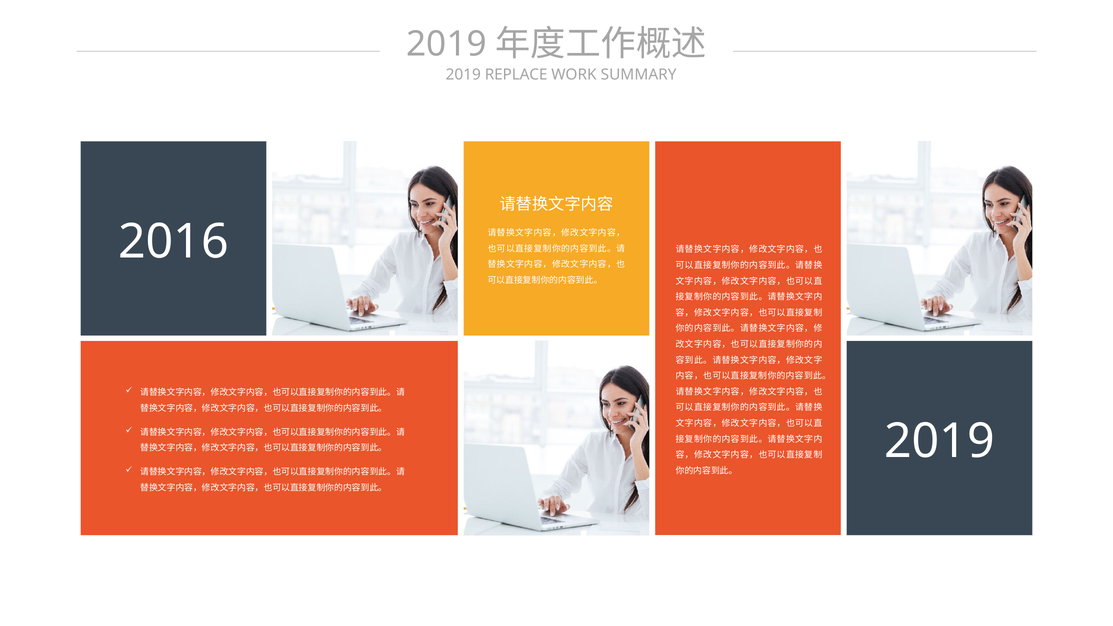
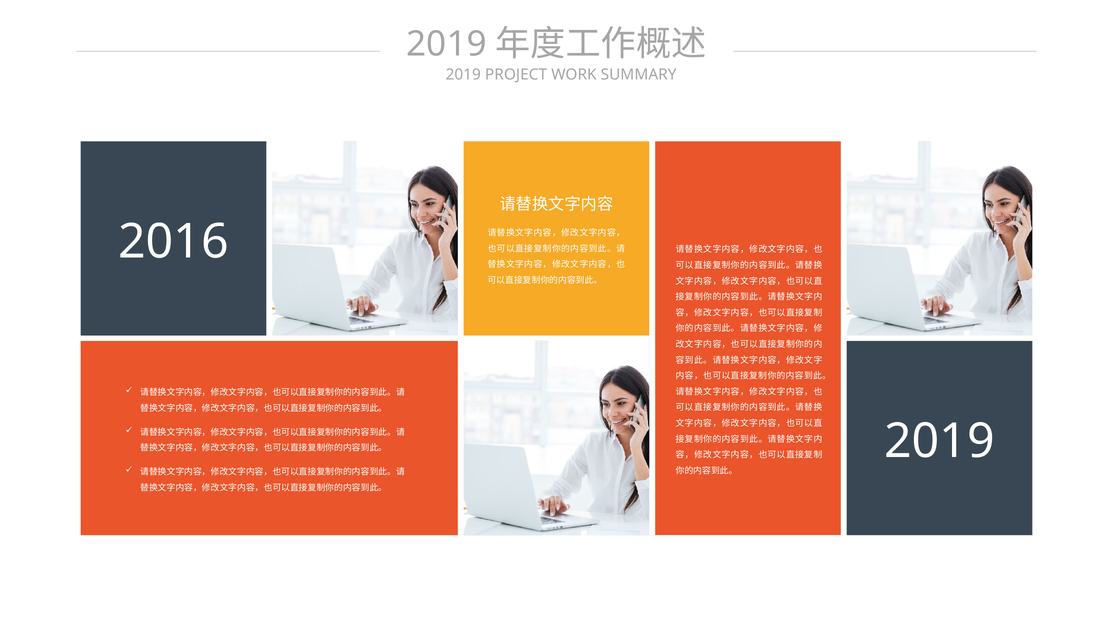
REPLACE: REPLACE -> PROJECT (516, 75)
